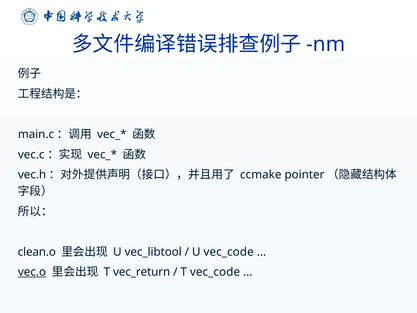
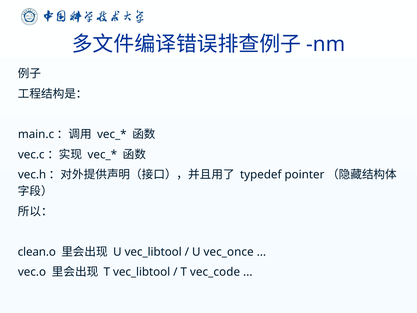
ccmake: ccmake -> typedef (261, 175)
U vec_code: vec_code -> vec_once (229, 252)
vec.o underline: present -> none (32, 272)
T vec_return: vec_return -> vec_libtool (142, 272)
